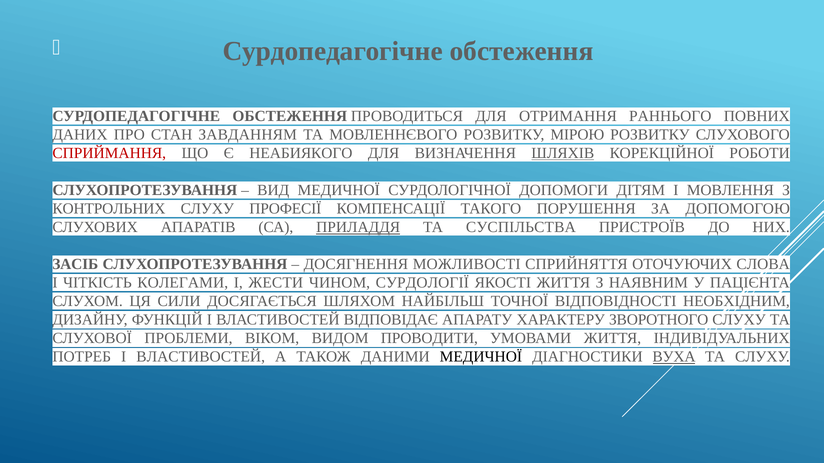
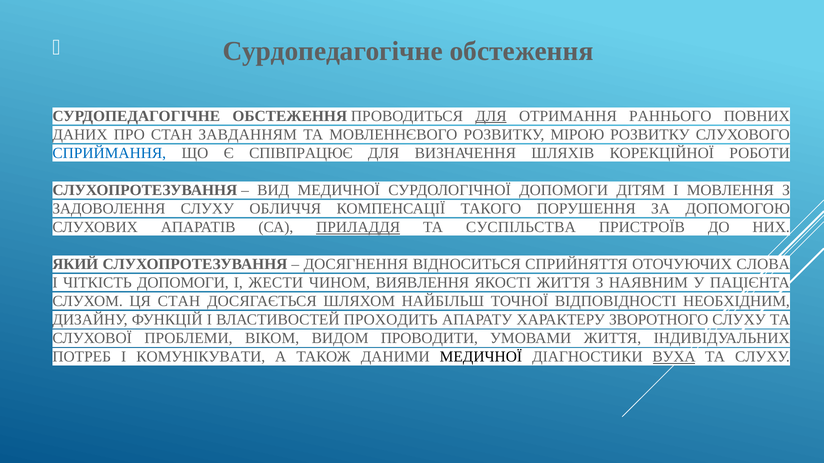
ДЛЯ underline: none -> present (491, 116)
СПРИЙМАННЯ colour: red -> blue (109, 153)
НЕАБИЯКОГО: НЕАБИЯКОГО -> СПІВПРАЦЮЄ (301, 153)
ШЛЯХІВ underline: present -> none (563, 153)
КОНТРОЛЬНИХ: КОНТРОЛЬНИХ -> ЗАДОВОЛЕННЯ (109, 209)
ПРОФЕСІЇ: ПРОФЕСІЇ -> ОБЛИЧЧЯ (285, 209)
ЗАСІБ: ЗАСІБ -> ЯКИЙ (75, 265)
МОЖЛИВОСТІ: МОЖЛИВОСТІ -> ВІДНОСИТЬСЯ (467, 265)
ЧІТКІСТЬ КОЛЕГАМИ: КОЛЕГАМИ -> ДОПОМОГИ (183, 283)
СУРДОЛОГІЇ: СУРДОЛОГІЇ -> ВИЯВЛЕННЯ (422, 283)
ЦЯ СИЛИ: СИЛИ -> СТАН (179, 302)
ВІДПОВІДАЄ: ВІДПОВІДАЄ -> ПРОХОДИТЬ (391, 320)
ПОТРЕБ І ВЛАСТИВОСТЕЙ: ВЛАСТИВОСТЕЙ -> КОМУНІКУВАТИ (201, 357)
